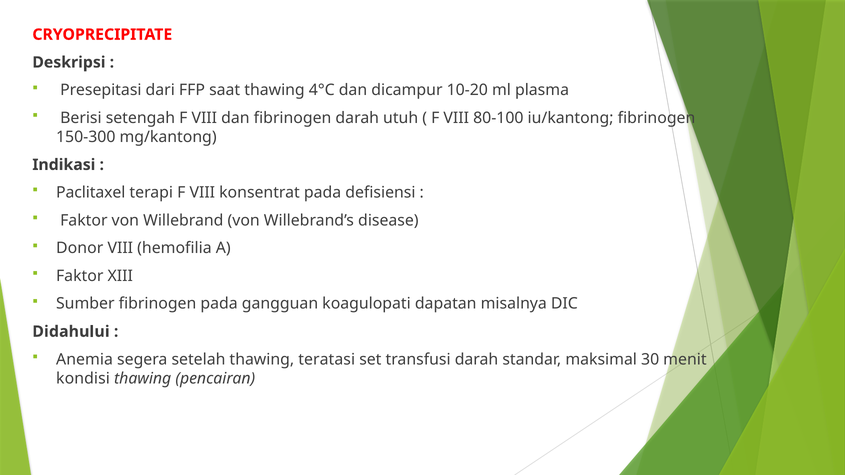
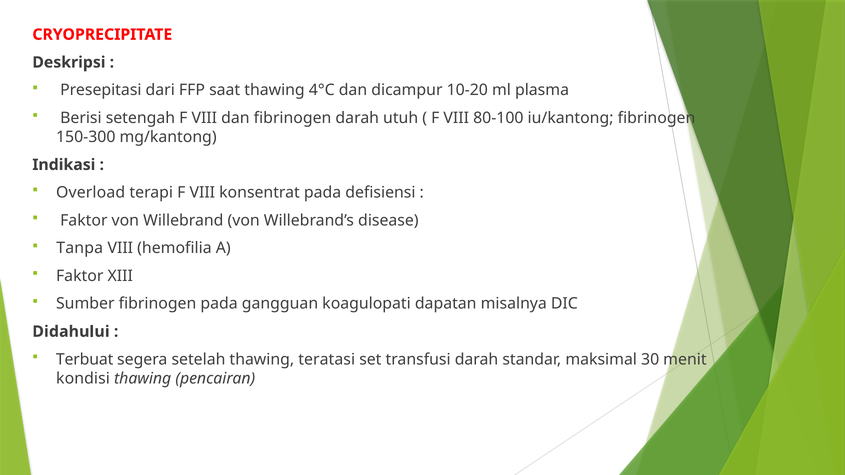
Paclitaxel: Paclitaxel -> Overload (91, 193)
Donor: Donor -> Tanpa (80, 248)
Anemia: Anemia -> Terbuat (85, 360)
